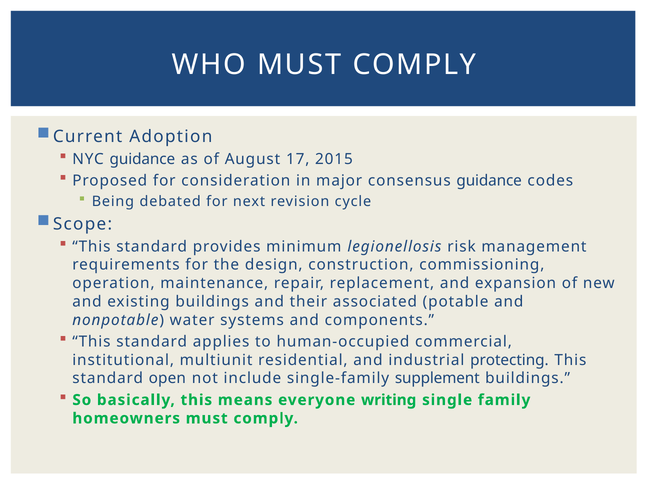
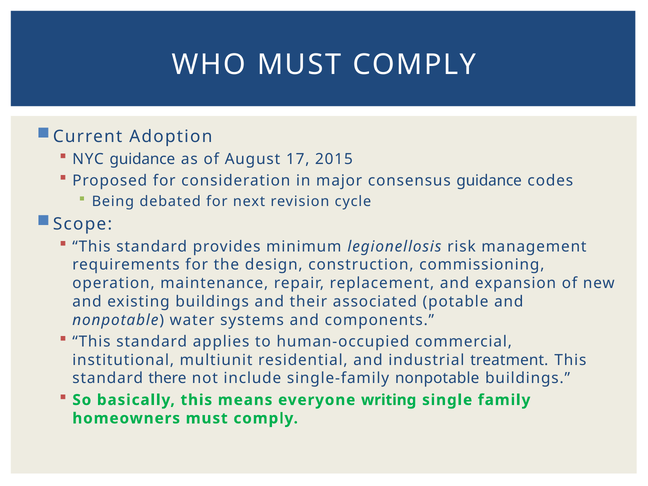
protecting: protecting -> treatment (509, 360)
open: open -> there (167, 378)
single-family supplement: supplement -> nonpotable (437, 378)
